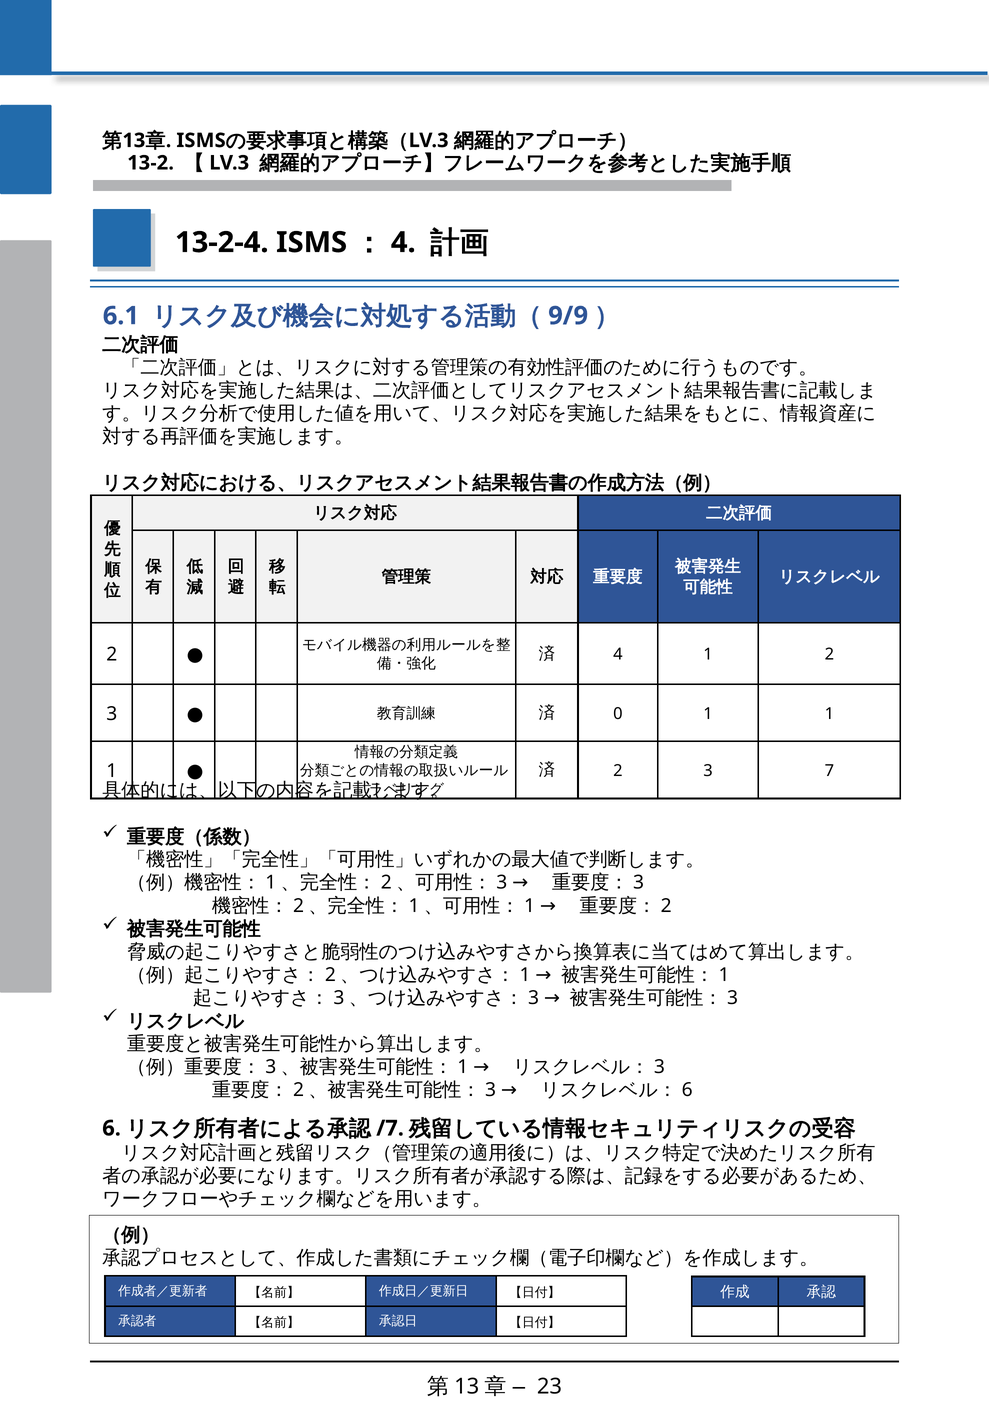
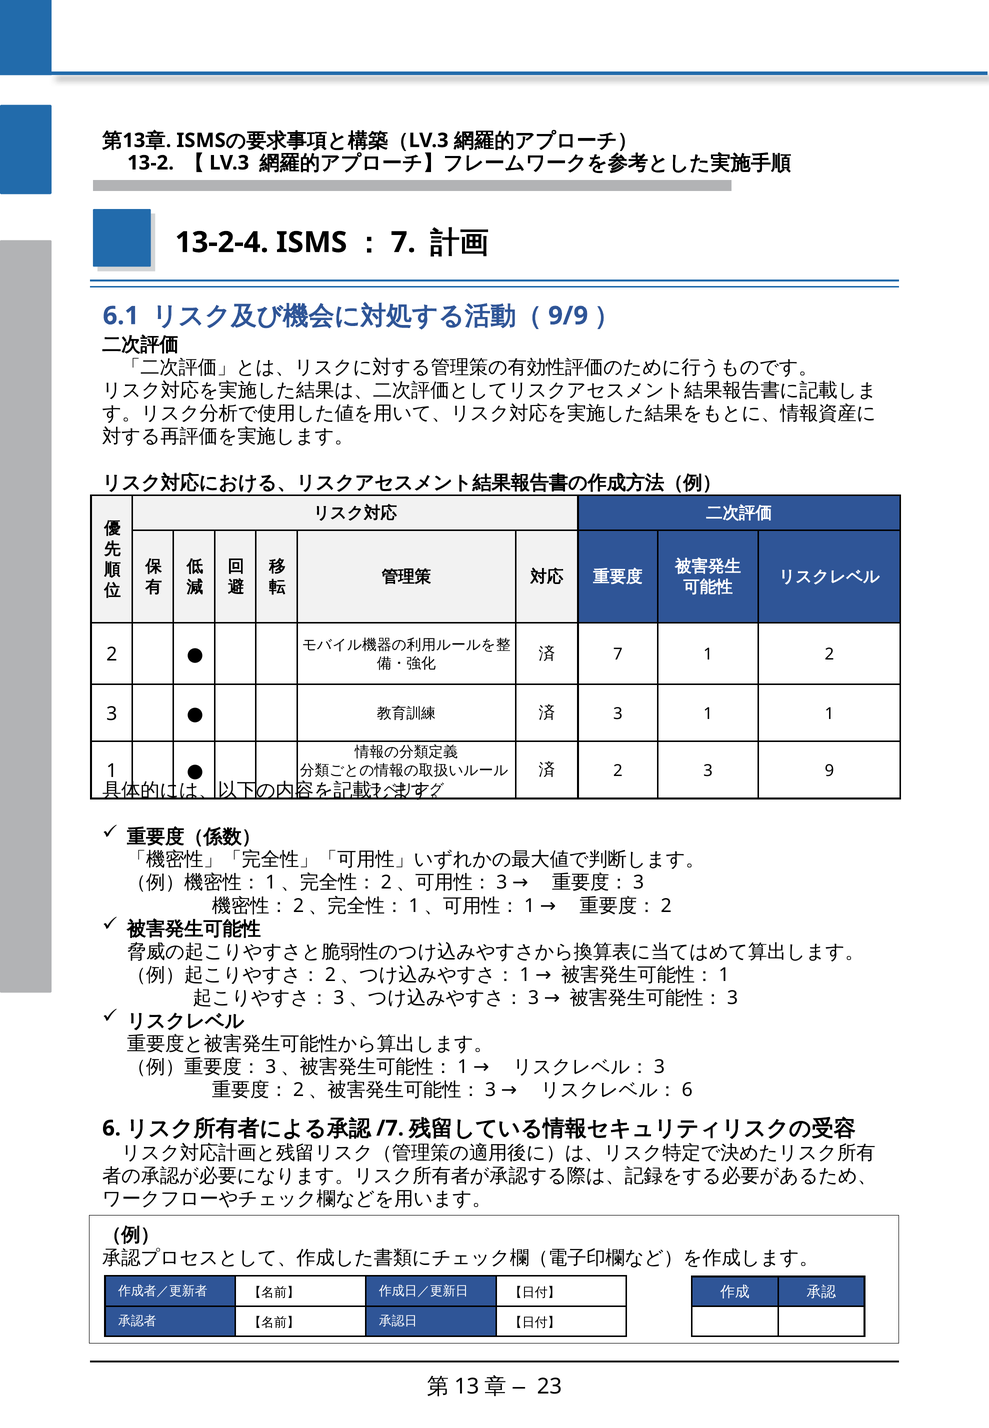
4: 4 -> 7 (403, 243)
4: 4 -> 7 (618, 655)
0: 0 -> 3 (618, 714)
7: 7 -> 9 (829, 771)
